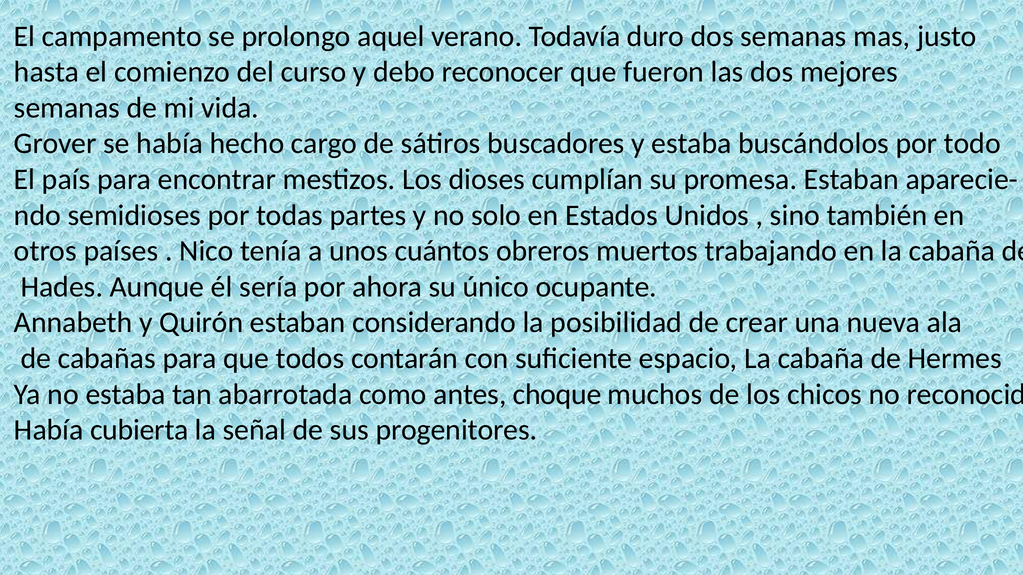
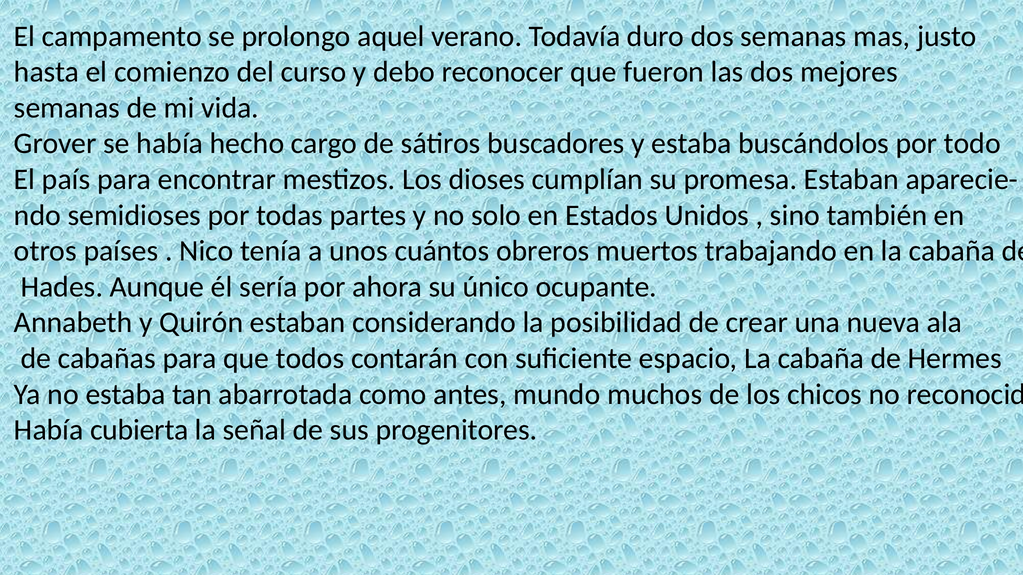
choque: choque -> mundo (557, 395)
